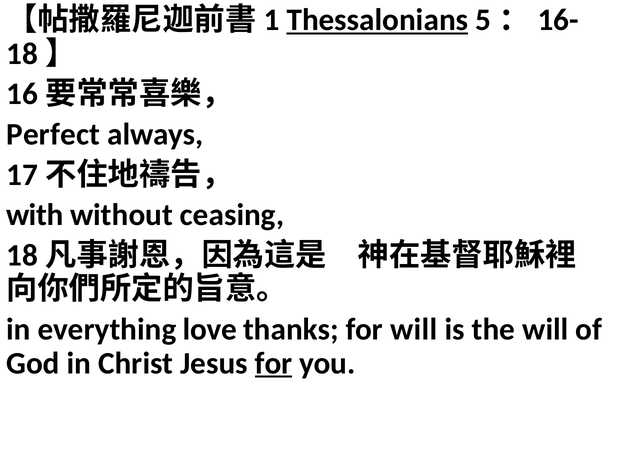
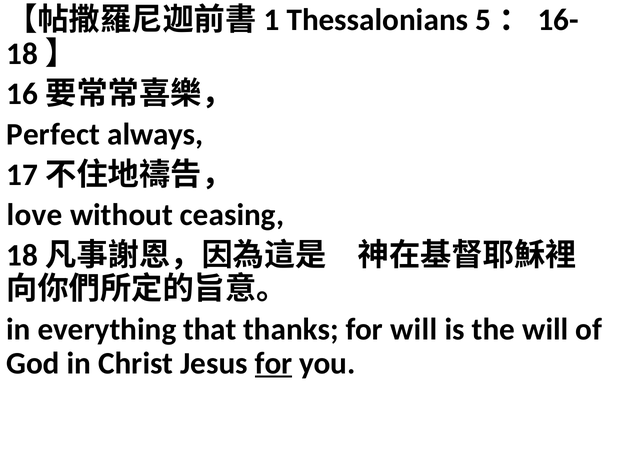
Thessalonians underline: present -> none (377, 20)
with: with -> love (34, 215)
love: love -> that (210, 329)
